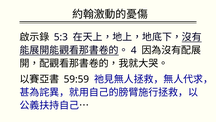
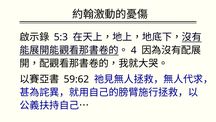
59:59: 59:59 -> 59:62 (76, 79)
